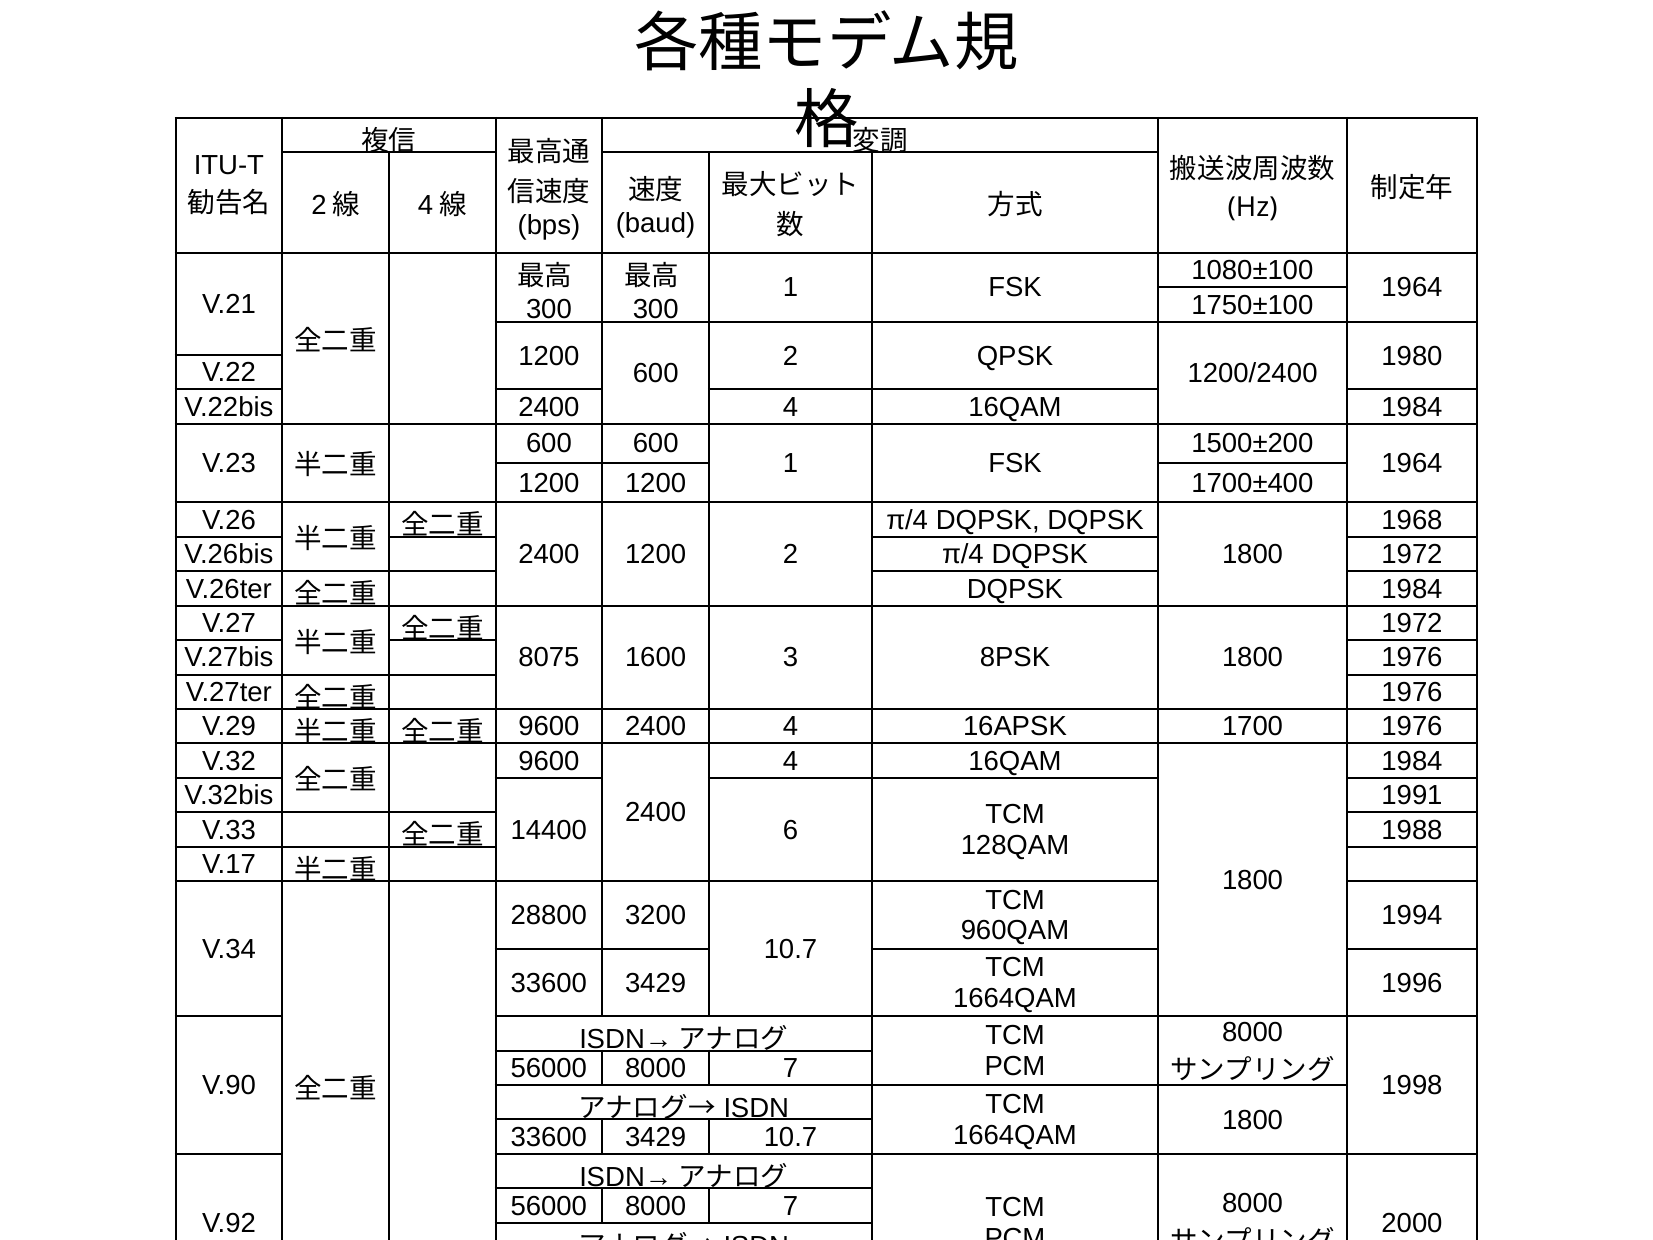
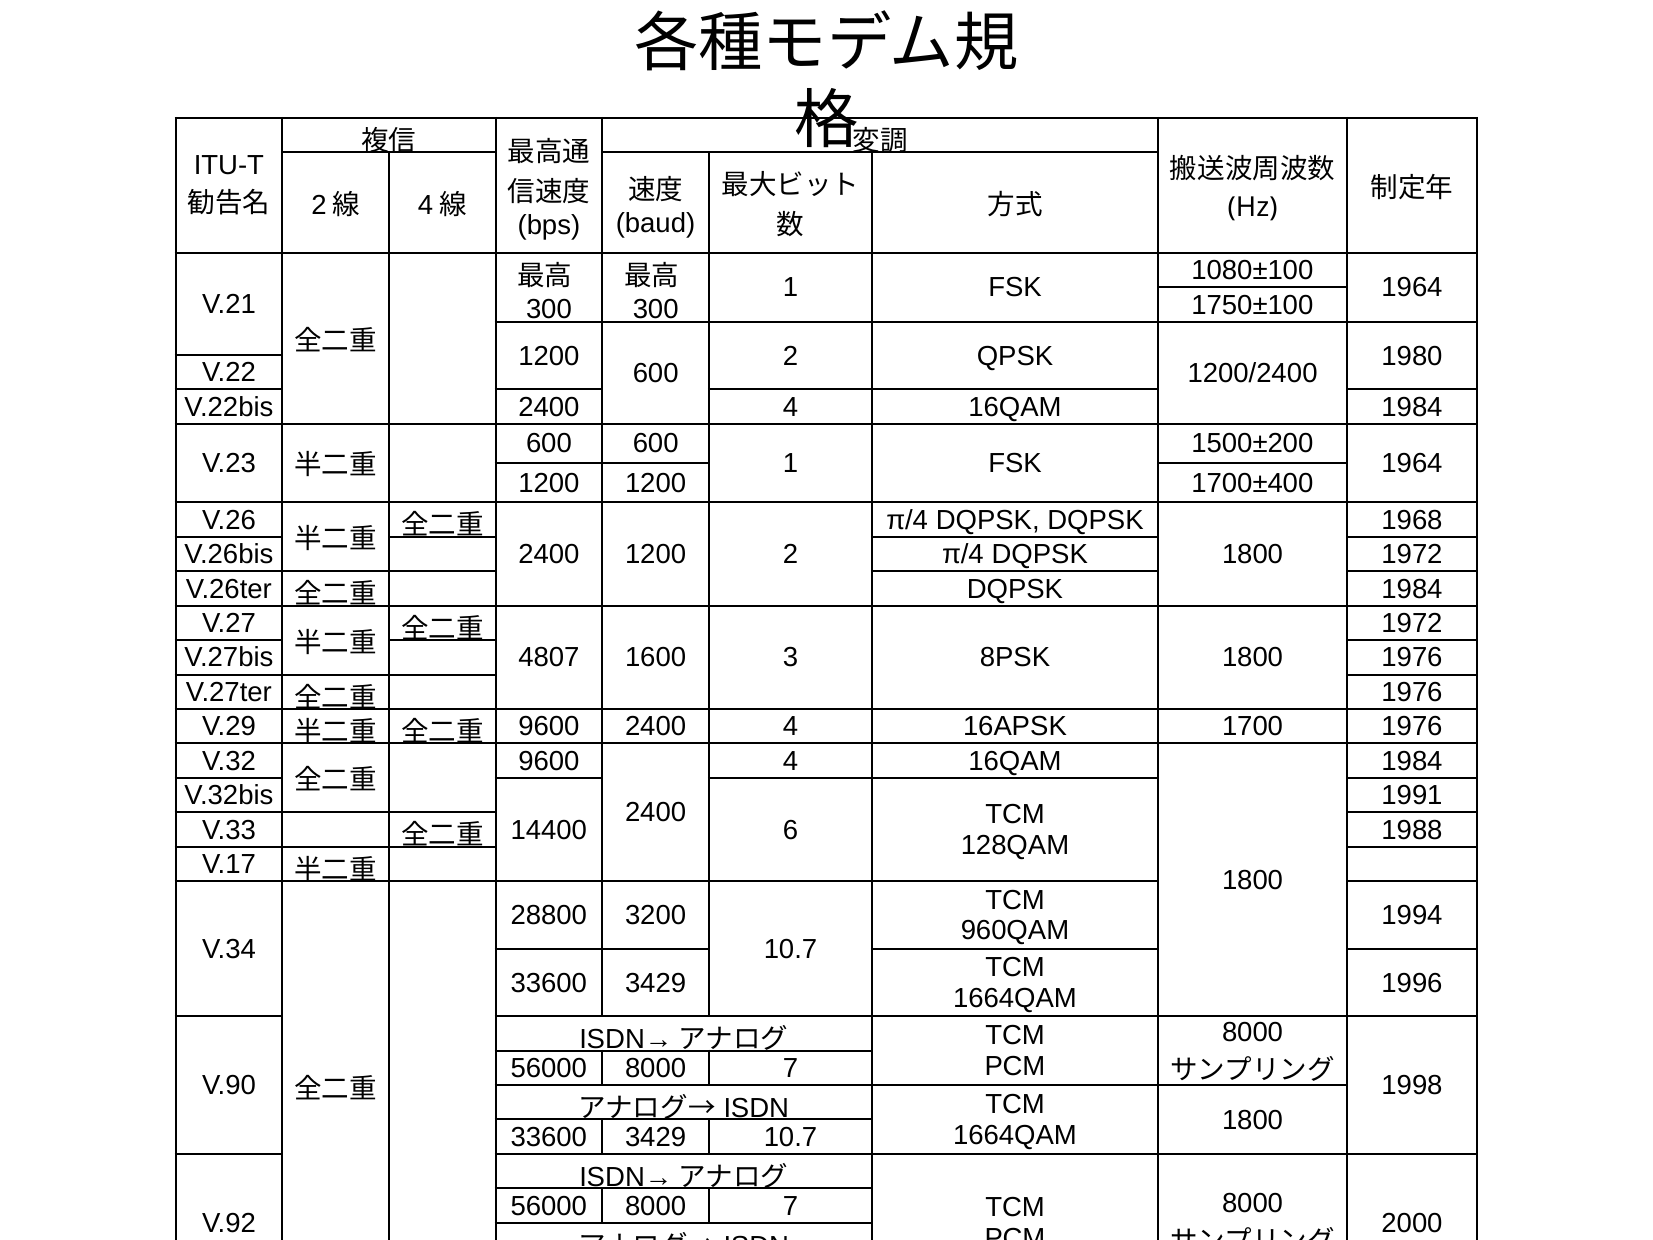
8075: 8075 -> 4807 (549, 658)
